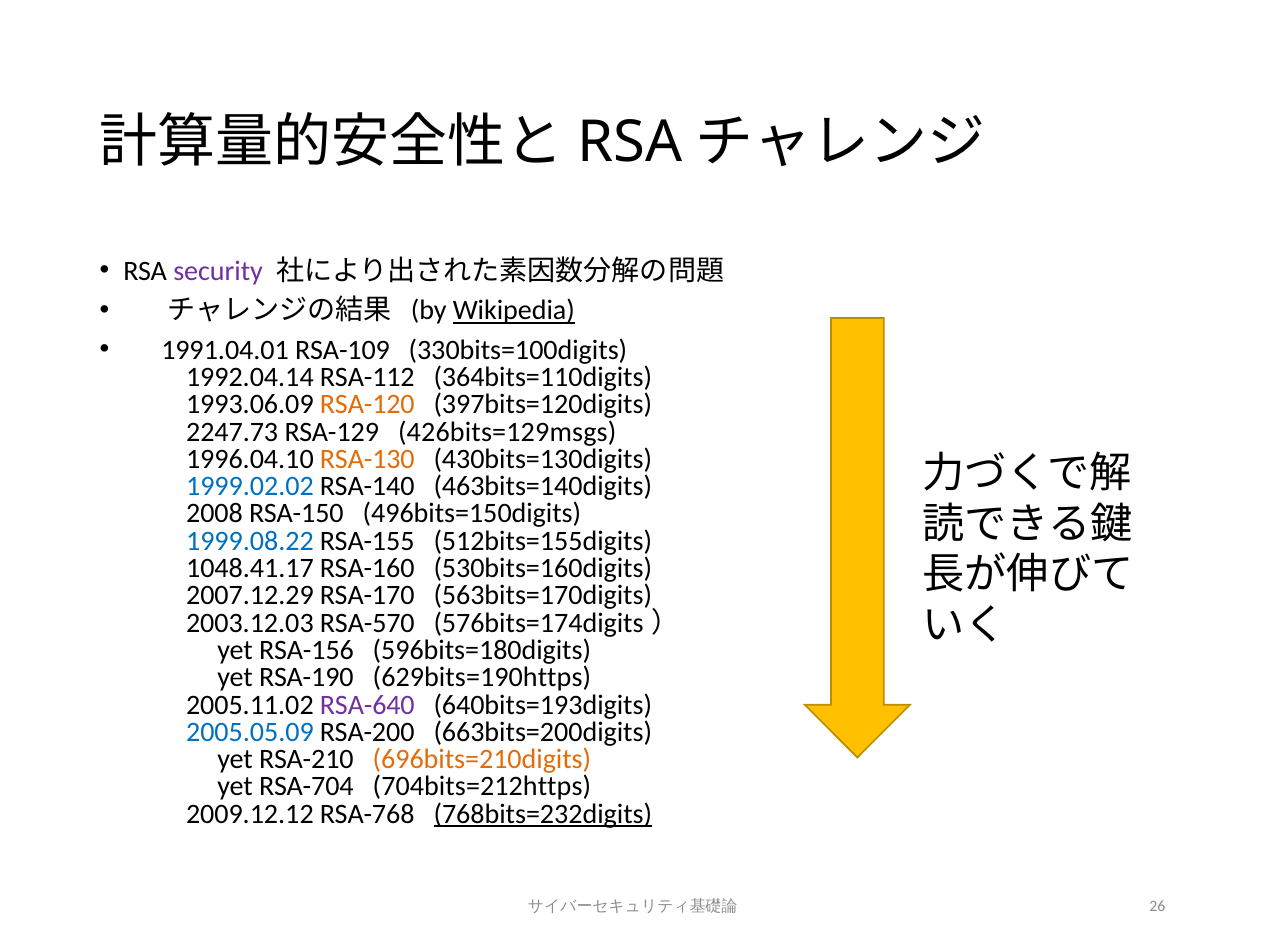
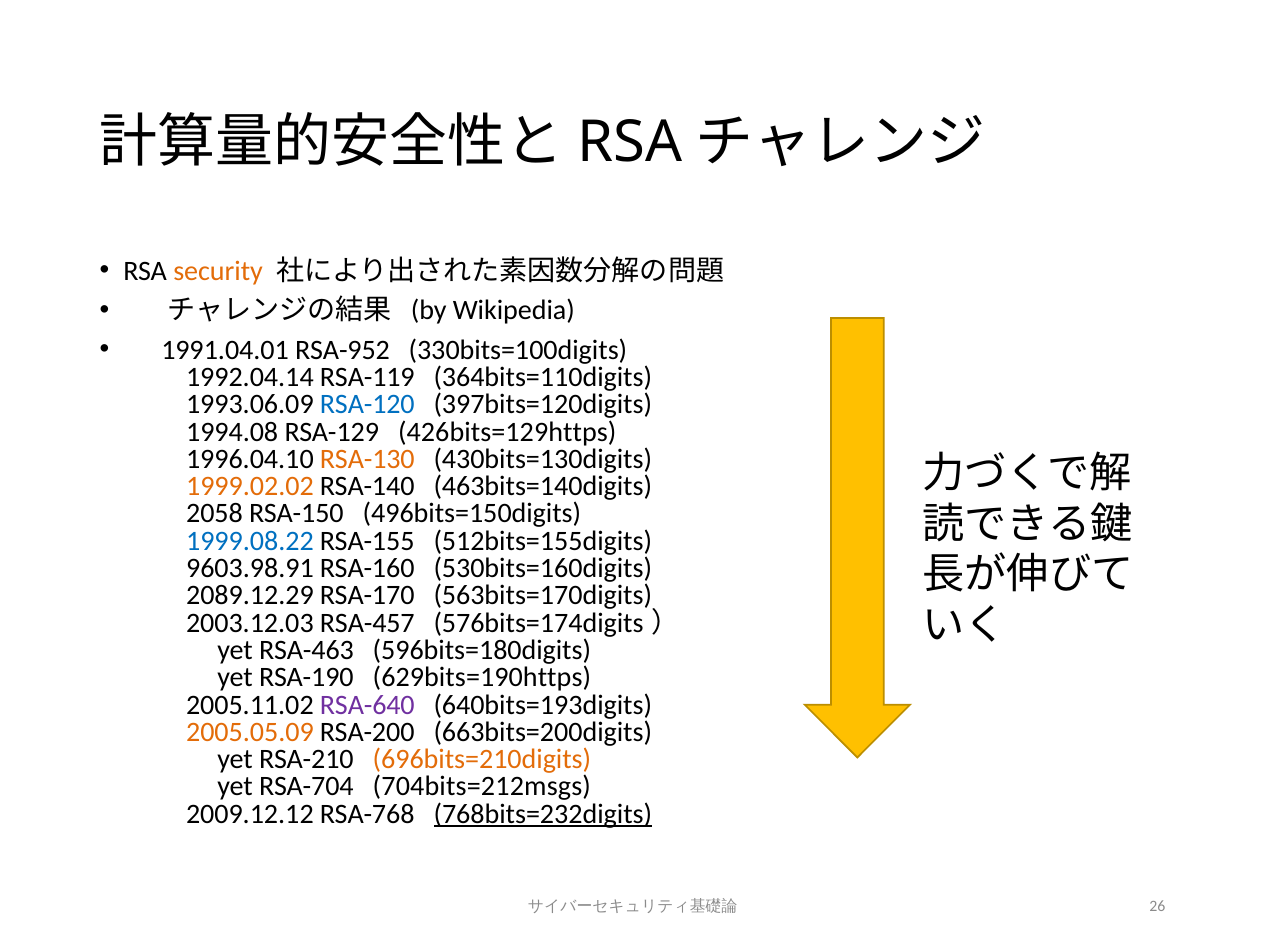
security colour: purple -> orange (218, 271)
Wikipedia underline: present -> none (514, 311)
RSA-109: RSA-109 -> RSA-952 (342, 350)
RSA-112: RSA-112 -> RSA-119 (367, 377)
RSA-120 colour: orange -> blue (367, 404)
2247.73: 2247.73 -> 1994.08 (232, 432)
426bits=129msgs: 426bits=129msgs -> 426bits=129https (507, 432)
1999.02.02 colour: blue -> orange (250, 486)
2008: 2008 -> 2058 (214, 514)
1048.41.17: 1048.41.17 -> 9603.98.91 (250, 568)
2007.12.29: 2007.12.29 -> 2089.12.29 (250, 595)
RSA-570: RSA-570 -> RSA-457 (367, 623)
RSA-156: RSA-156 -> RSA-463 (306, 650)
2005.05.09 colour: blue -> orange (250, 732)
704bits=212https: 704bits=212https -> 704bits=212msgs (482, 786)
